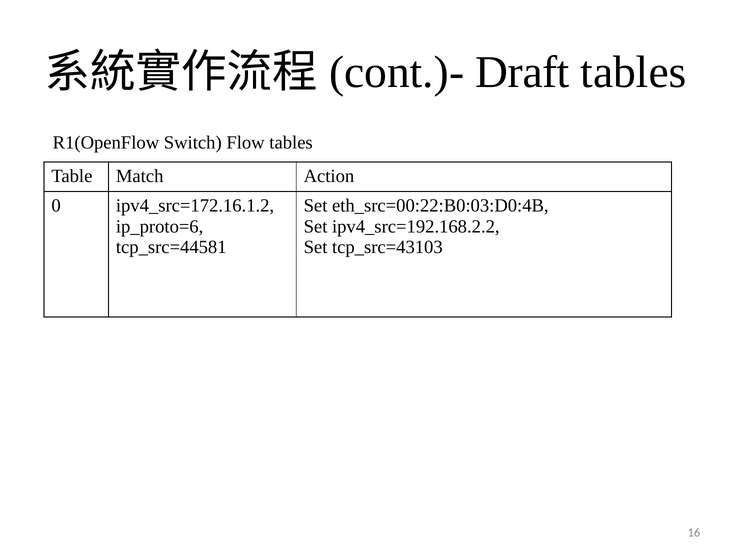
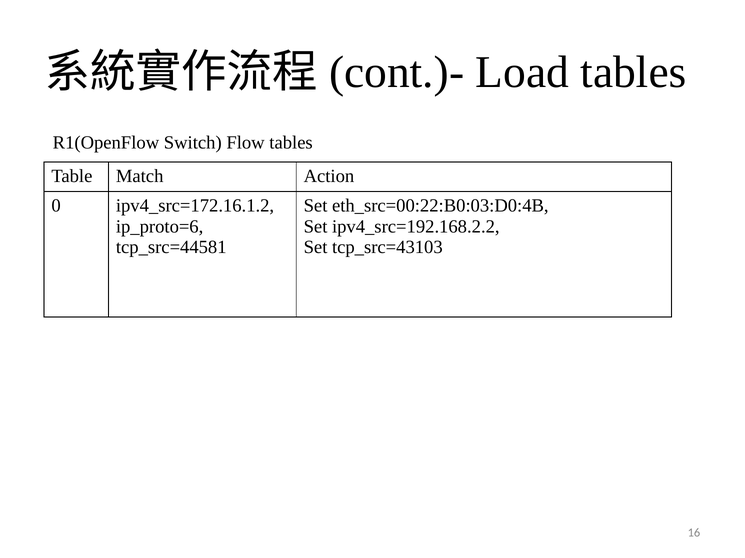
Draft: Draft -> Load (522, 72)
